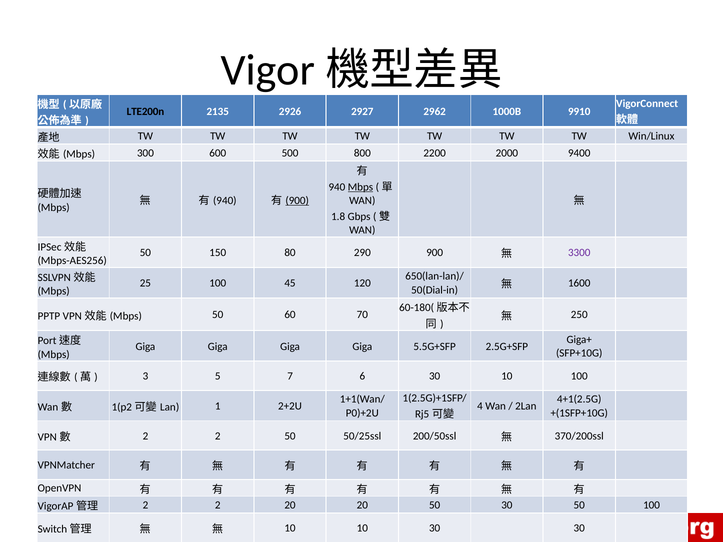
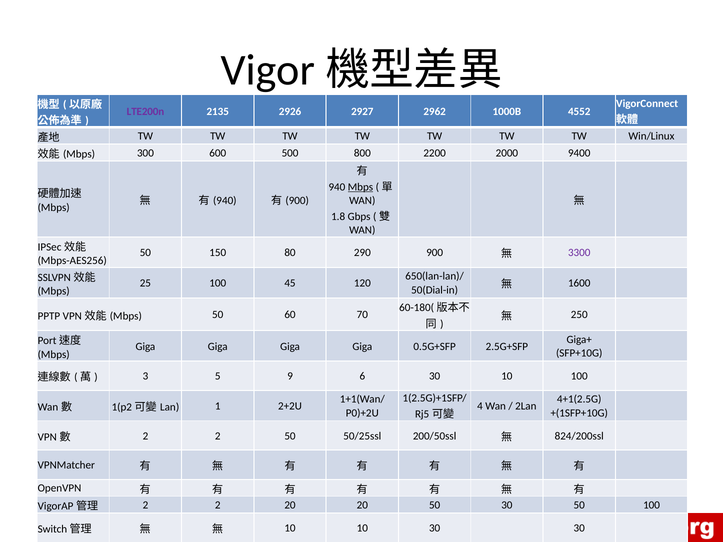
LTE200n colour: black -> purple (145, 112)
9910: 9910 -> 4552 (579, 112)
900 underline: present -> none (297, 201)
5.5G+SFP: 5.5G+SFP -> 0.5G+SFP (435, 347)
7: 7 -> 9 (290, 376)
370/200ssl: 370/200ssl -> 824/200ssl (579, 436)
